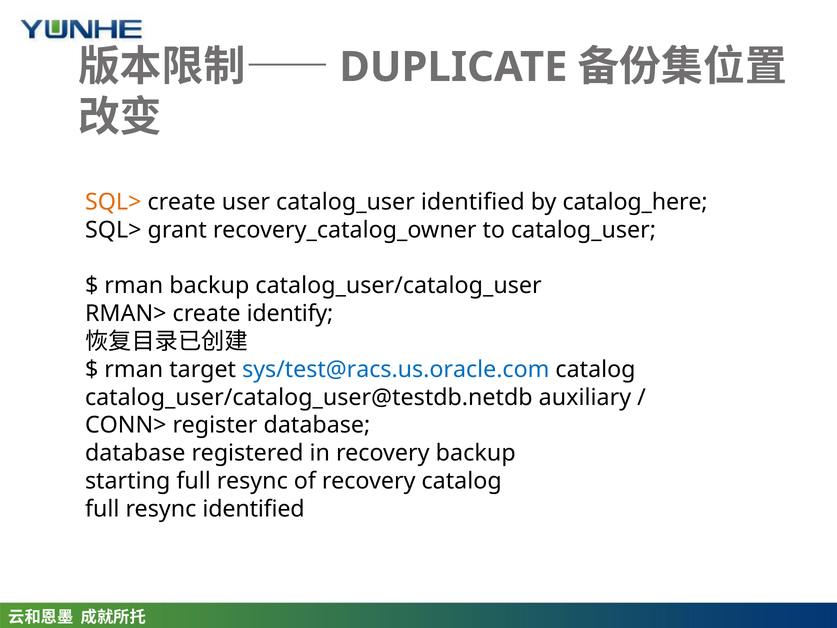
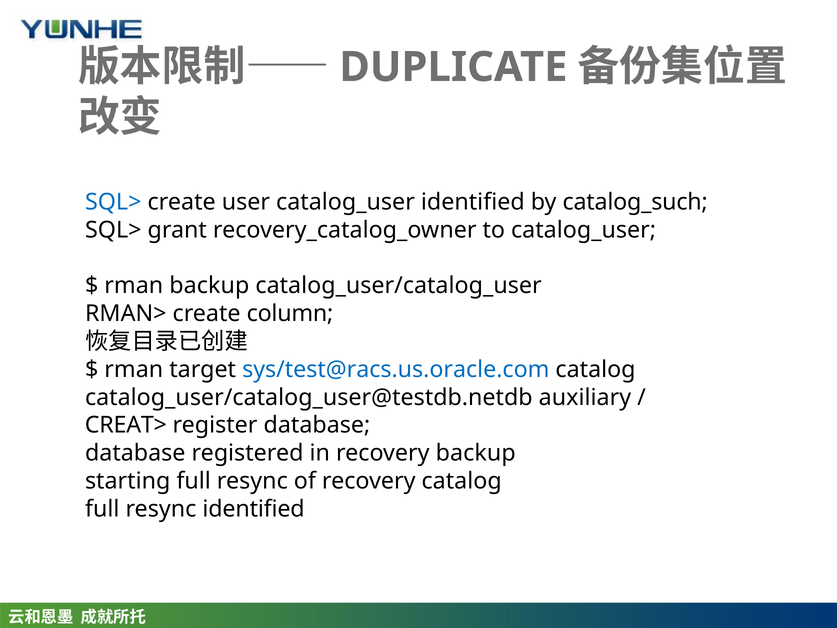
SQL> colour: orange -> blue (113, 202)
catalog_here: catalog_here -> catalog_such (635, 202)
identify: identify -> column (290, 313)
CONN>: CONN> -> CREAT> (126, 425)
